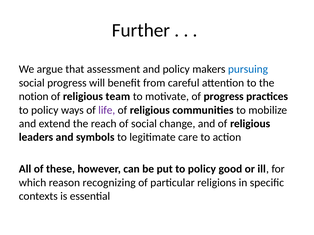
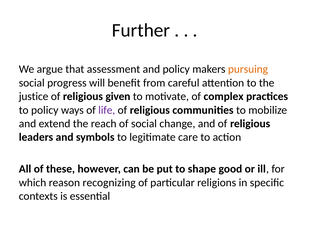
pursuing colour: blue -> orange (248, 69)
notion: notion -> justice (34, 97)
team: team -> given (118, 97)
of progress: progress -> complex (224, 97)
put to policy: policy -> shape (202, 169)
